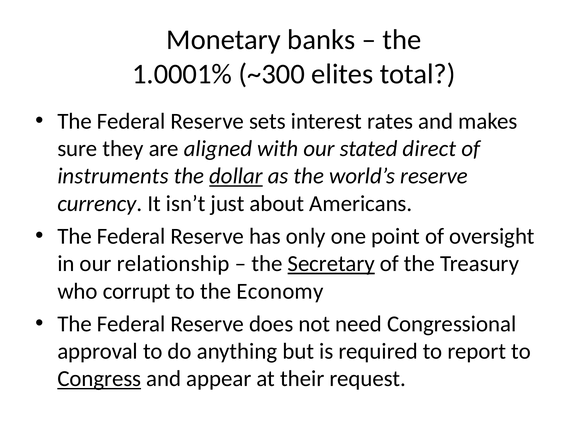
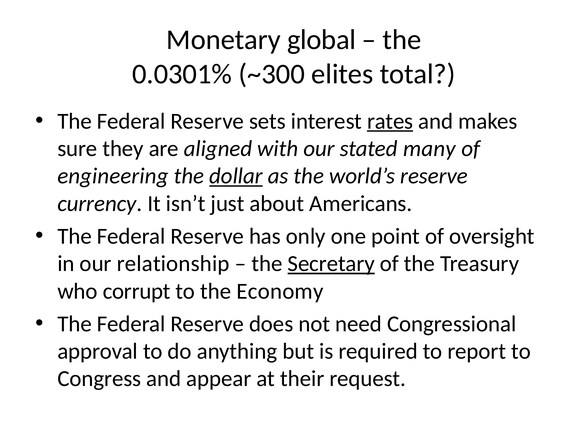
banks: banks -> global (322, 40)
1.0001%: 1.0001% -> 0.0301% (182, 74)
rates underline: none -> present (390, 121)
direct: direct -> many (429, 149)
instruments: instruments -> engineering (113, 176)
Congress underline: present -> none (99, 379)
